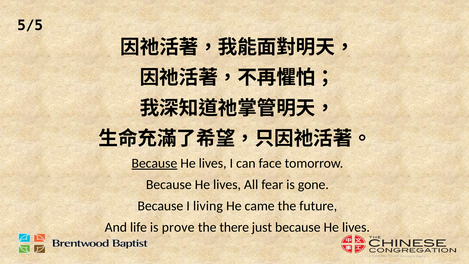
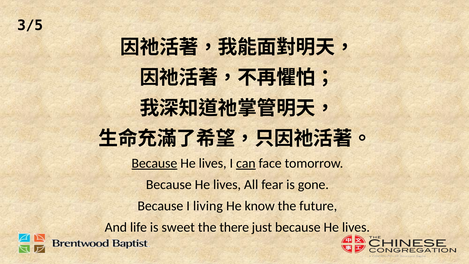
5/5: 5/5 -> 3/5 (30, 25)
can underline: none -> present (246, 163)
came: came -> know (260, 206)
prove: prove -> sweet (178, 227)
